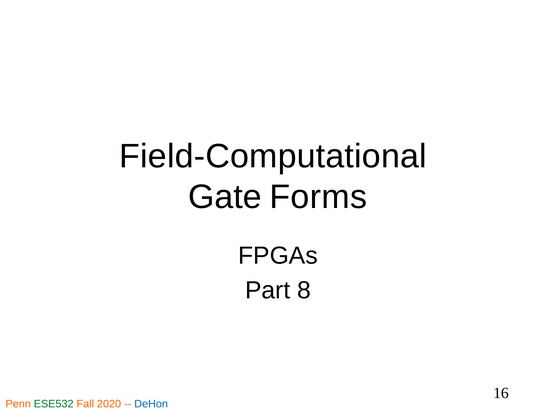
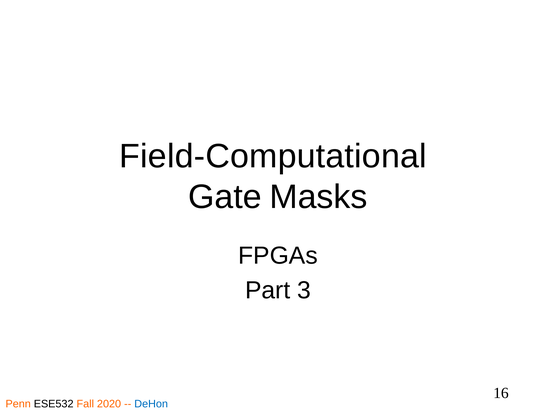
Forms: Forms -> Masks (319, 197)
8: 8 -> 3 (304, 290)
ESE532 colour: green -> black (54, 404)
